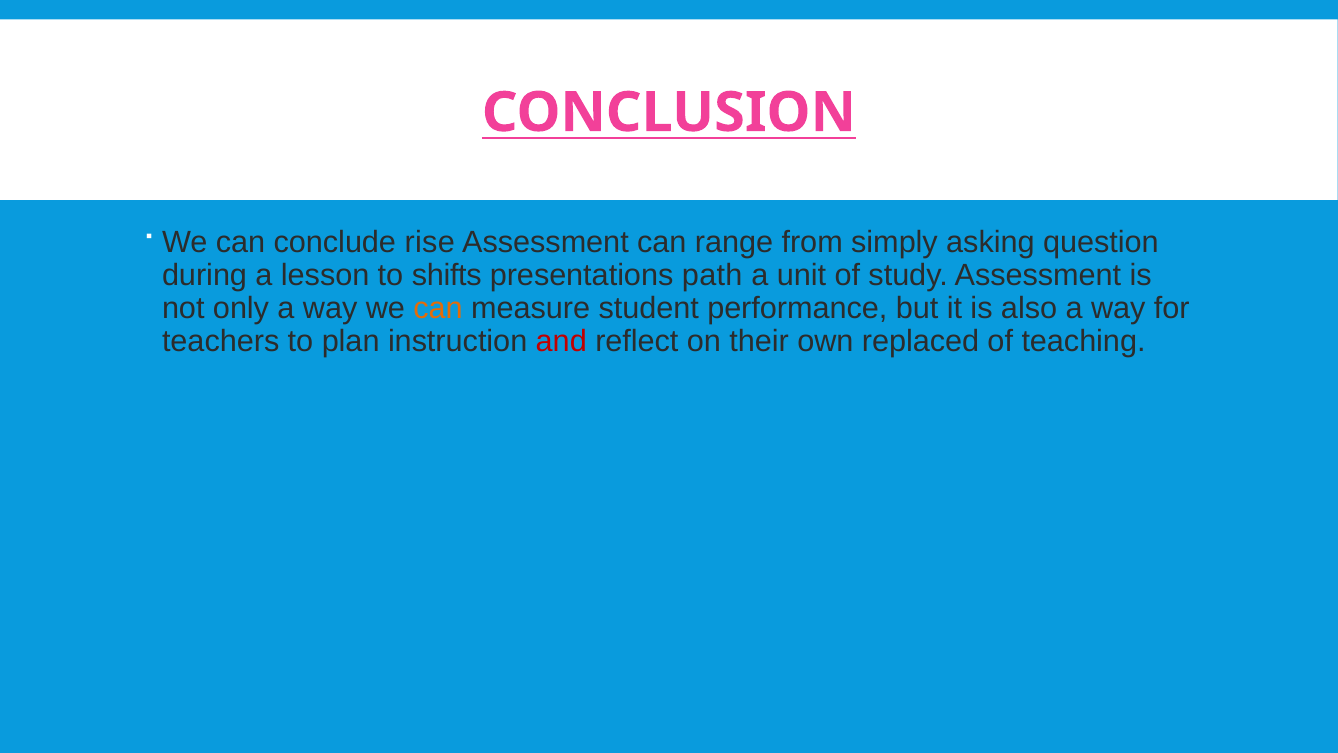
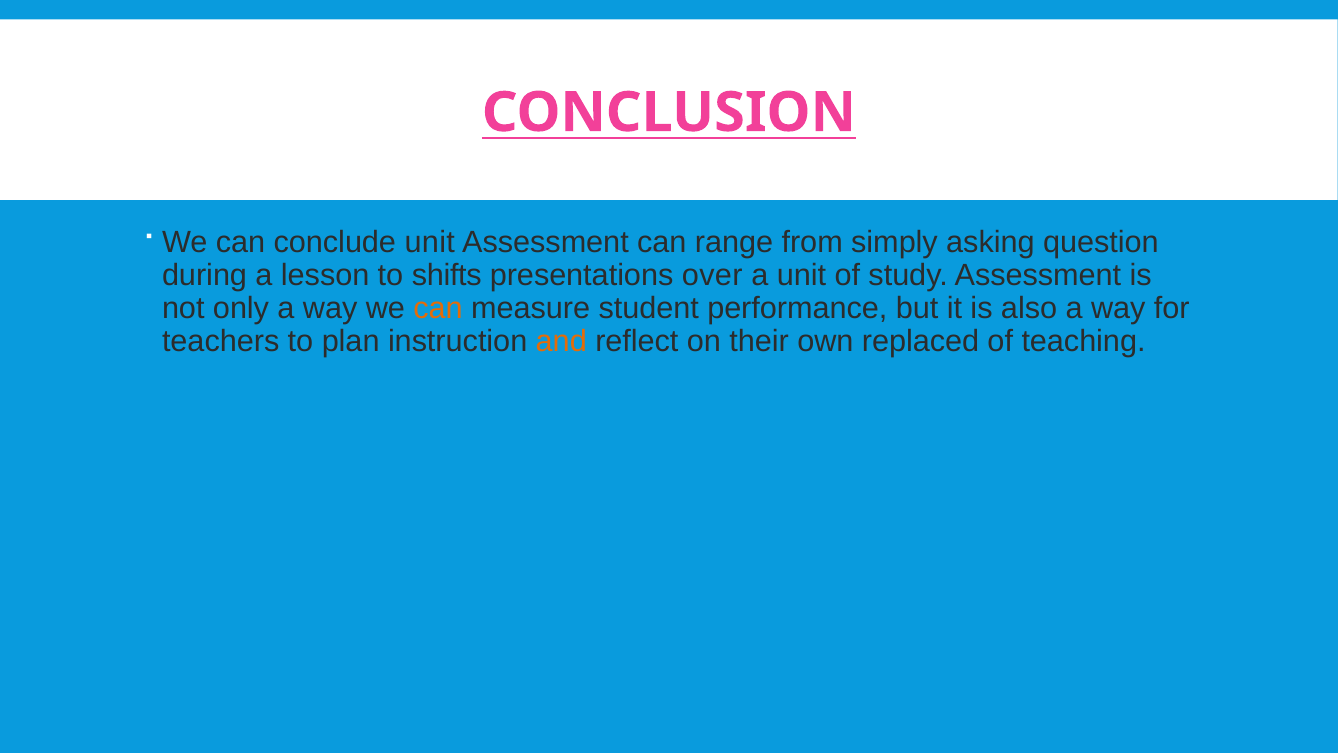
conclude rise: rise -> unit (430, 242)
path: path -> over (712, 275)
and colour: red -> orange (561, 341)
